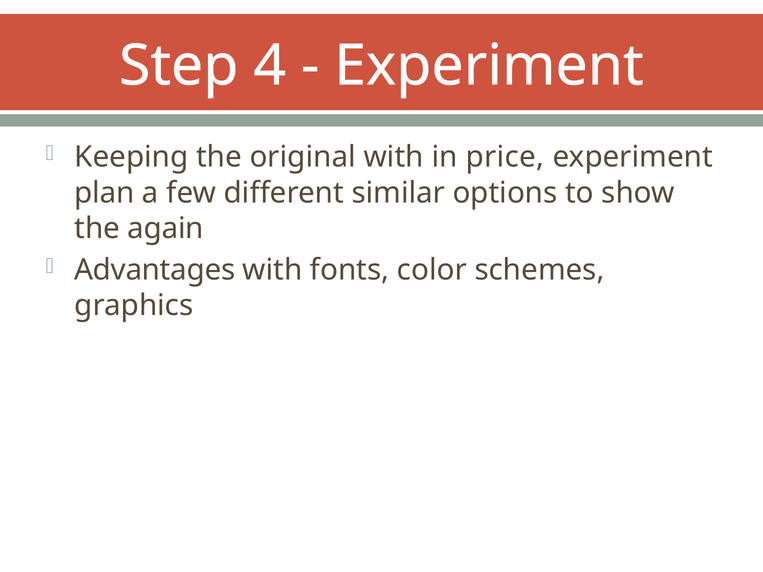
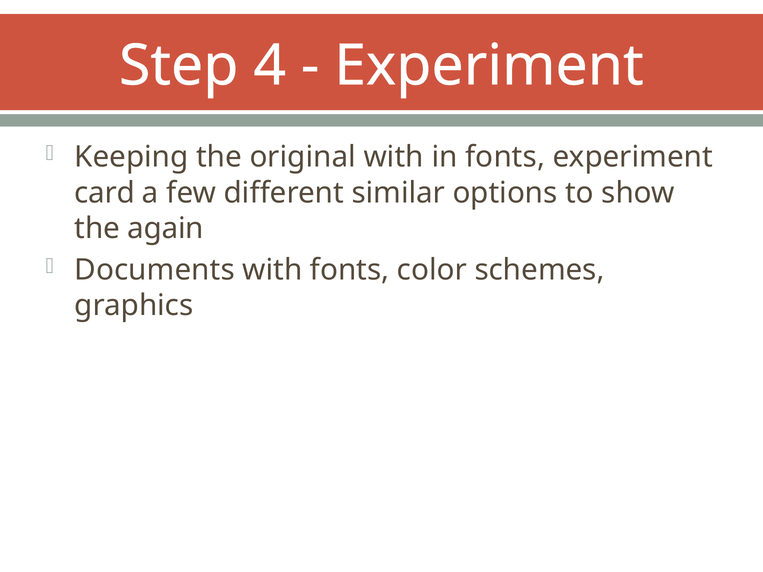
in price: price -> fonts (505, 157)
plan: plan -> card (105, 193)
Advantages: Advantages -> Documents (155, 270)
